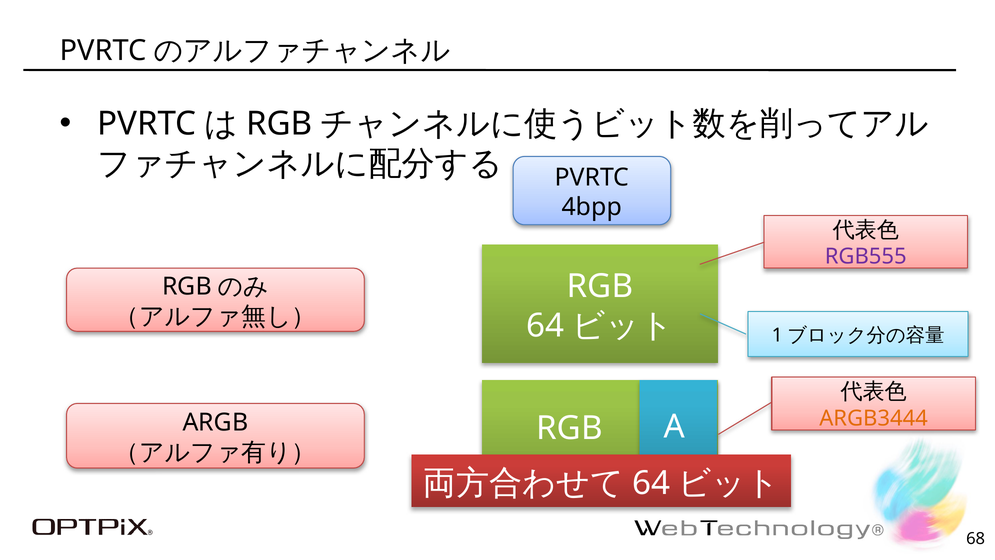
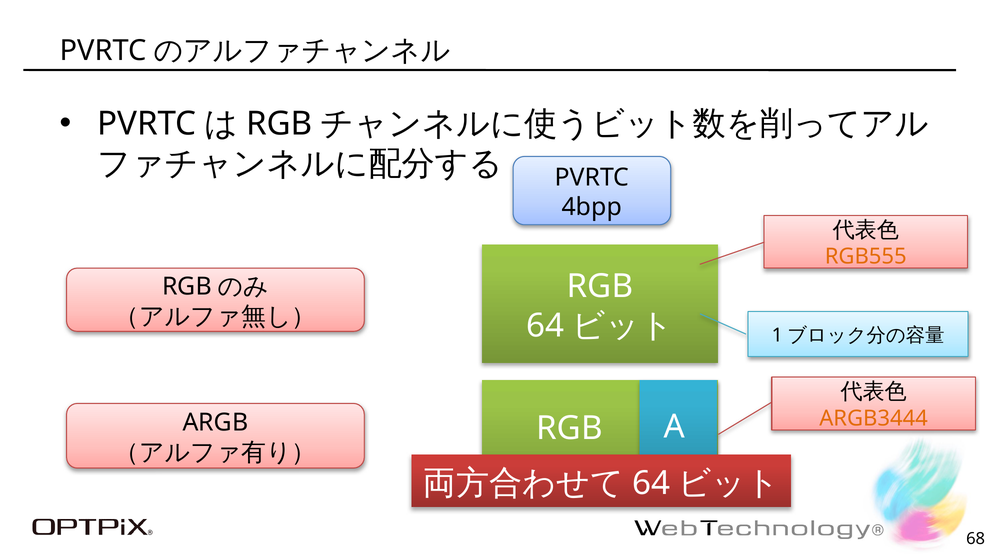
RGB555 colour: purple -> orange (866, 256)
